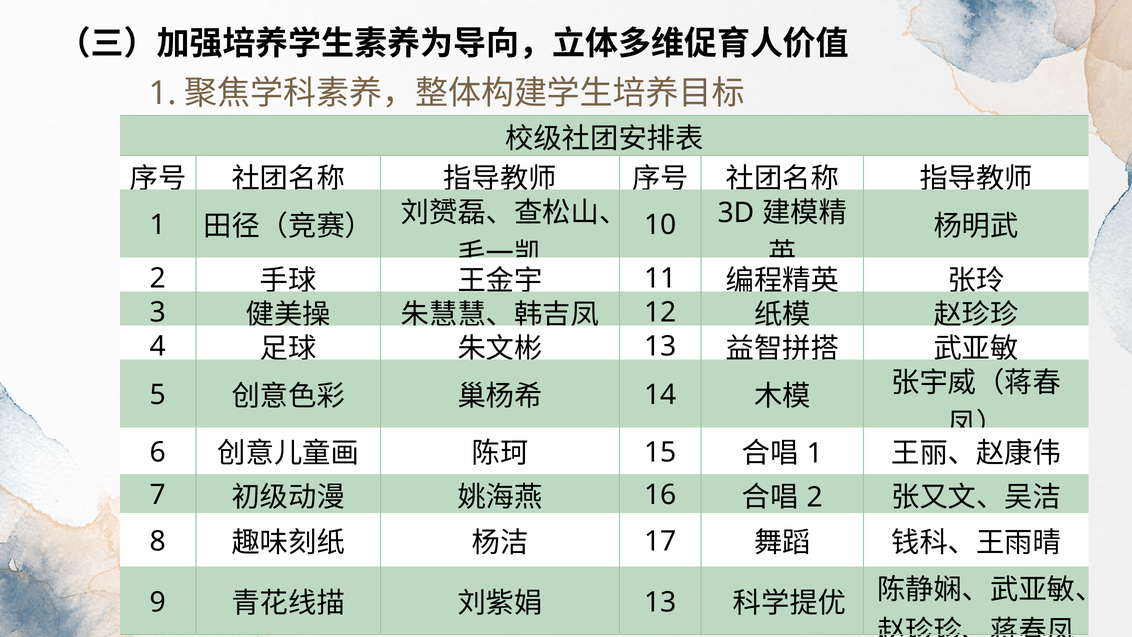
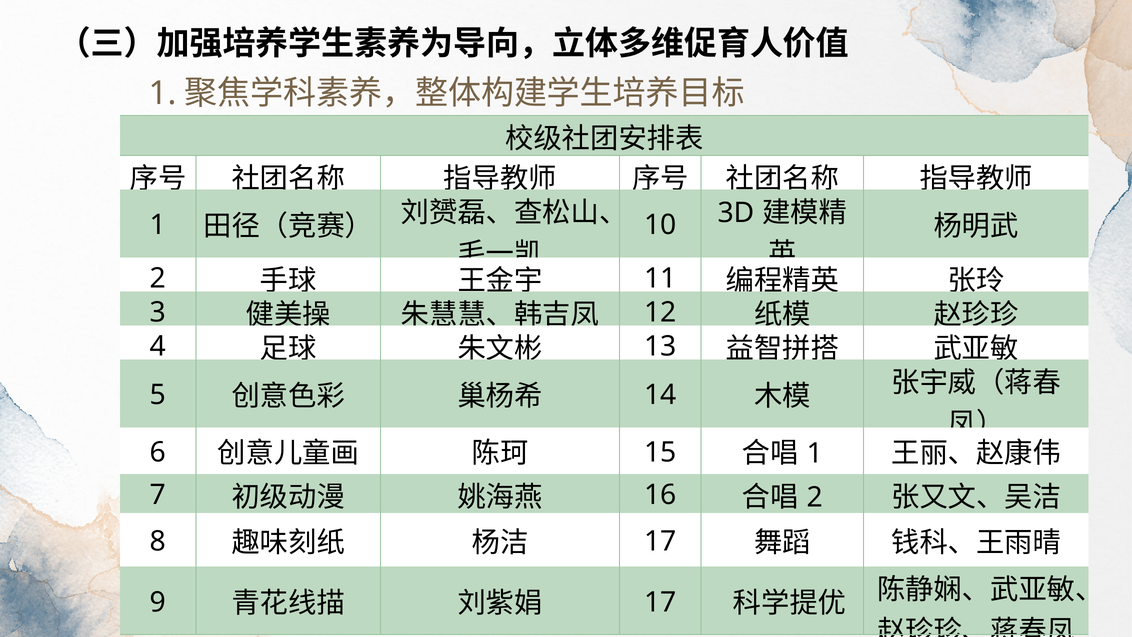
13: 13 -> 17 (660, 602)
